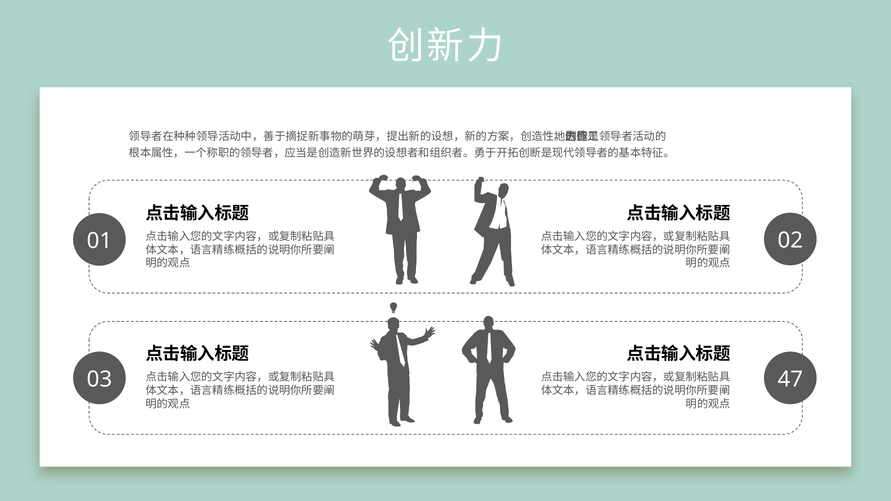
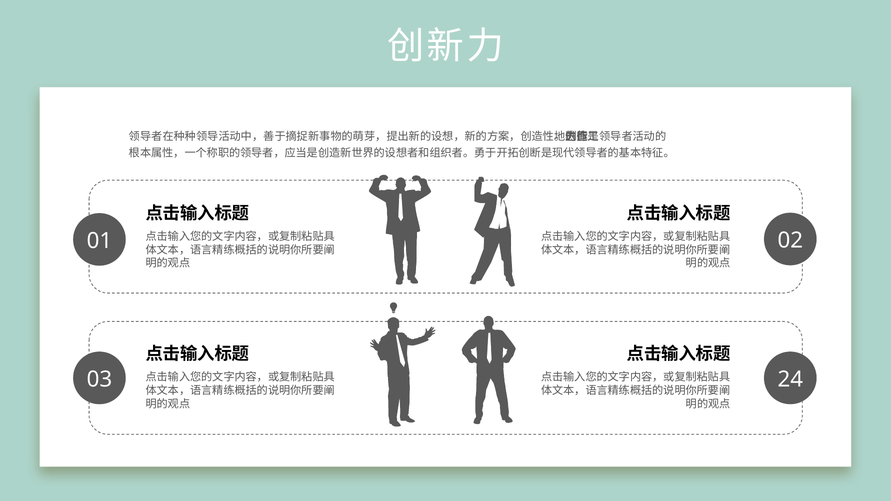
47: 47 -> 24 (790, 380)
